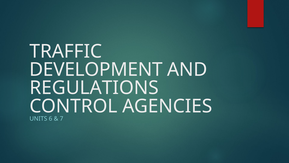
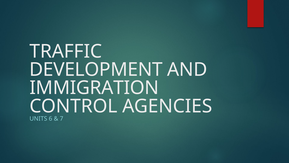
REGULATIONS: REGULATIONS -> IMMIGRATION (94, 88)
